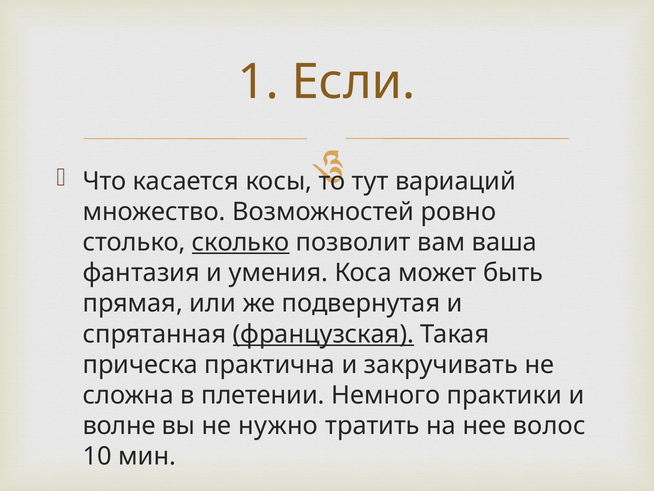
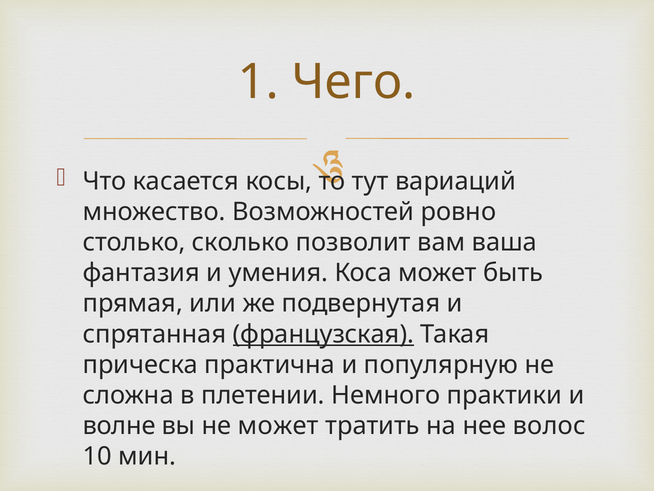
Если: Если -> Чего (354, 82)
сколько underline: present -> none (241, 242)
закручивать: закручивать -> популярную (441, 364)
не нужно: нужно -> может (278, 425)
